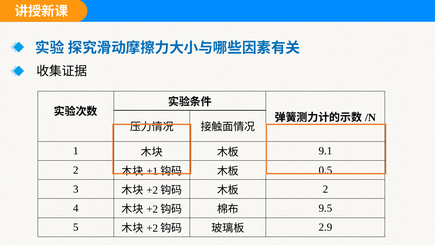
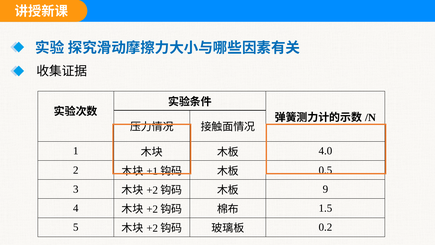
9.1: 9.1 -> 4.0 (325, 151)
2: 2 -> 9 (325, 189)
9.5: 9.5 -> 1.5 (325, 208)
2.9: 2.9 -> 0.2 (325, 227)
